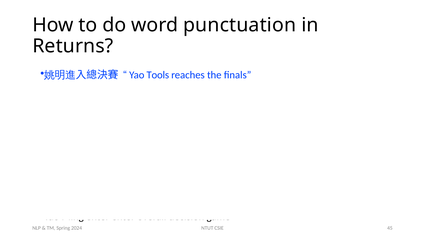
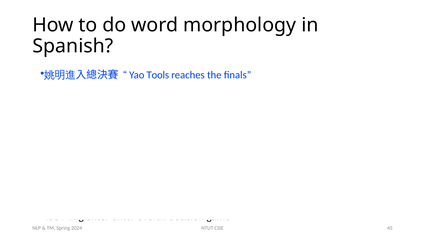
punctuation: punctuation -> morphology (240, 25)
Returns: Returns -> Spanish (73, 46)
